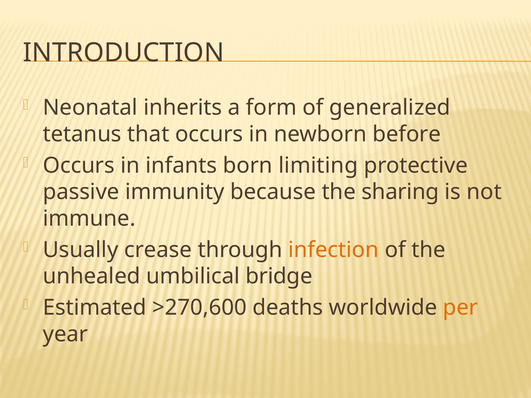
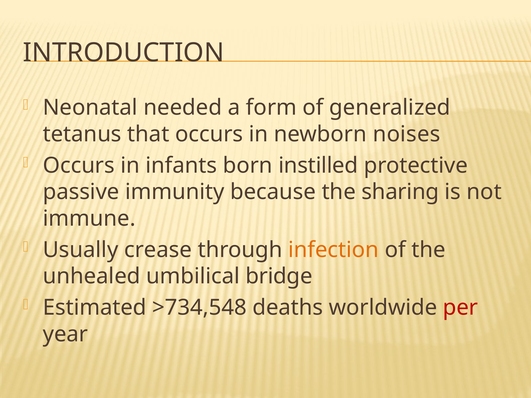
inherits: inherits -> needed (183, 108)
before: before -> noises (407, 134)
limiting: limiting -> instilled (318, 166)
>270,600: >270,600 -> >734,548 (199, 308)
per colour: orange -> red (461, 308)
